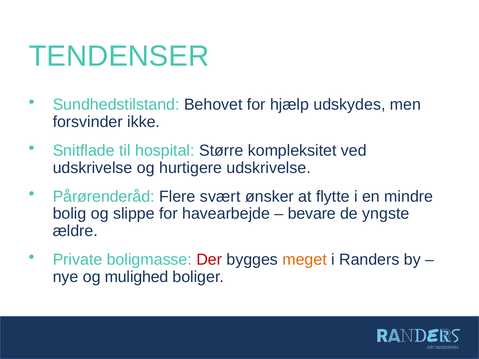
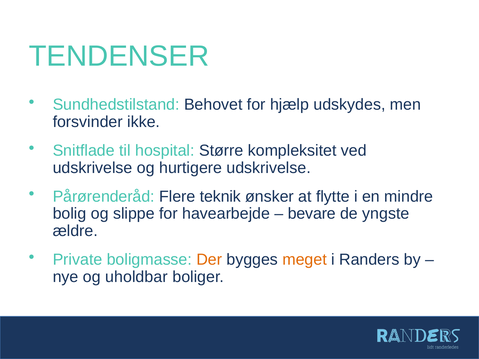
svært: svært -> teknik (220, 197)
Der colour: red -> orange (209, 260)
mulighed: mulighed -> uholdbar (136, 277)
